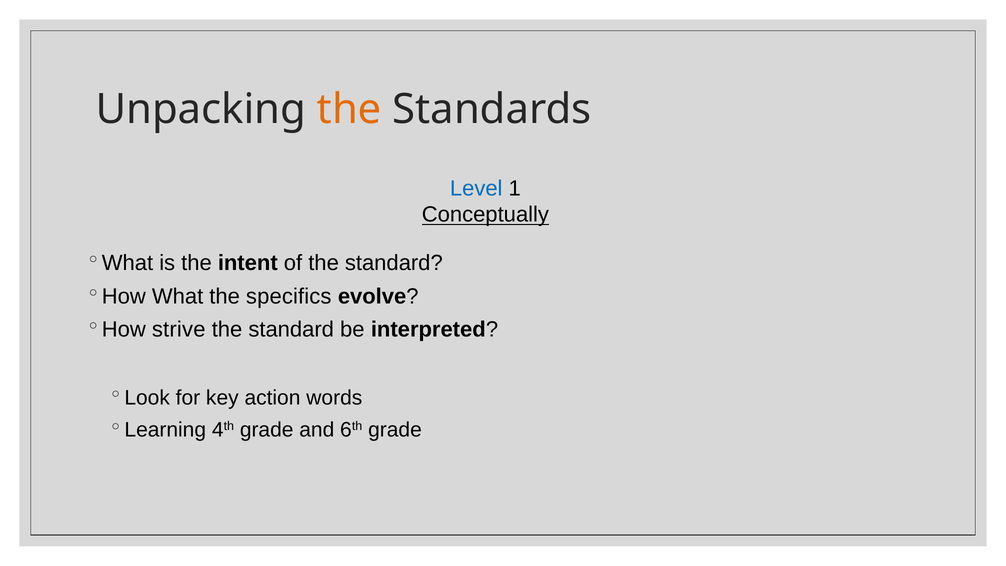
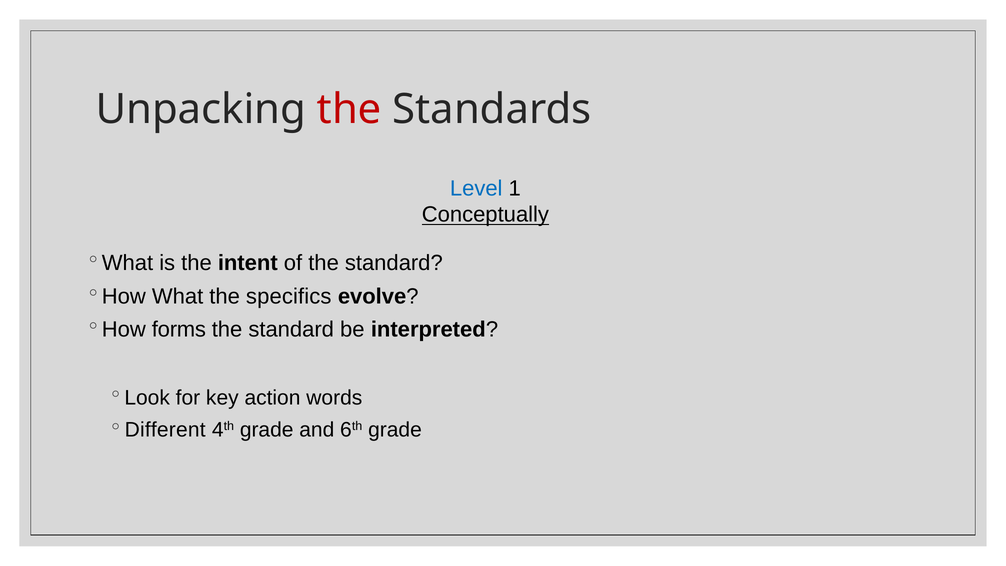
the colour: orange -> red (349, 109)
strive: strive -> forms (179, 329)
Learning: Learning -> Different (165, 430)
